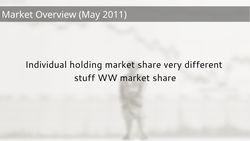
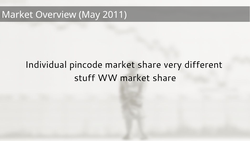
holding: holding -> pincode (86, 65)
